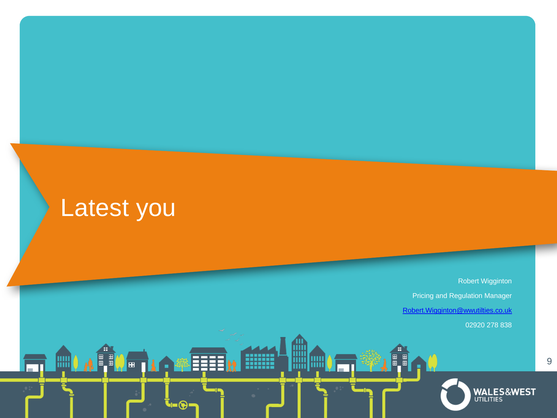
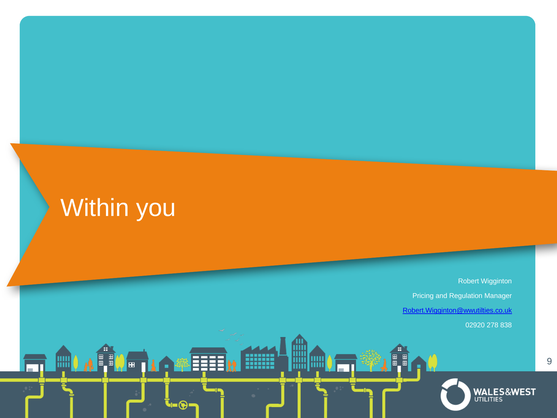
Latest: Latest -> Within (95, 208)
